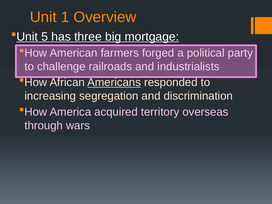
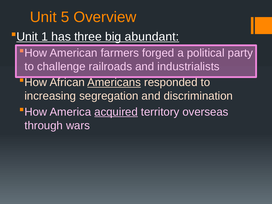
1: 1 -> 5 (65, 17)
5: 5 -> 1 (45, 37)
mortgage: mortgage -> abundant (152, 37)
acquired underline: none -> present (116, 112)
